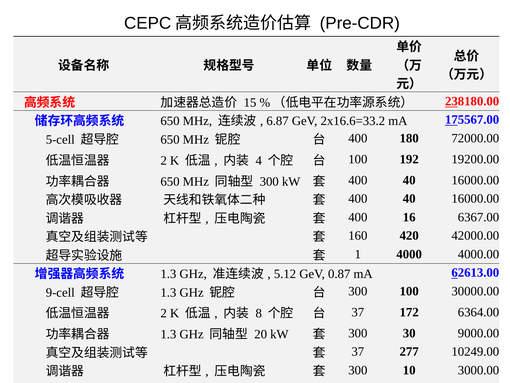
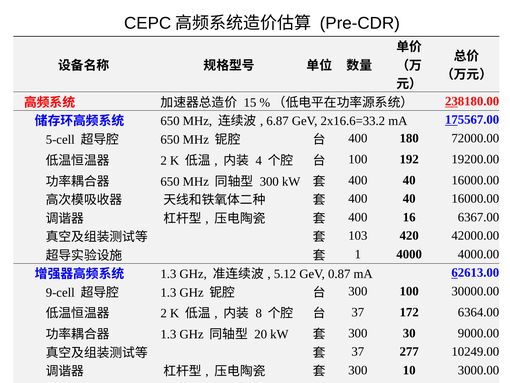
160: 160 -> 103 (358, 235)
